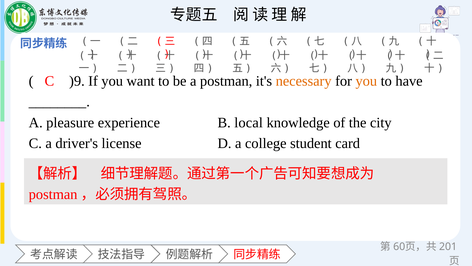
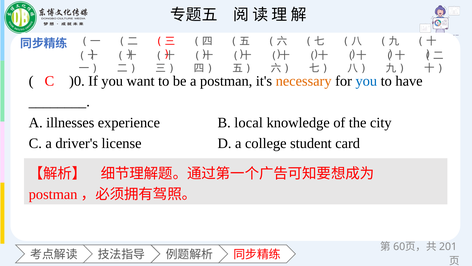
)9: )9 -> )0 (77, 81)
you colour: orange -> blue (366, 81)
pleasure: pleasure -> illnesses (70, 122)
